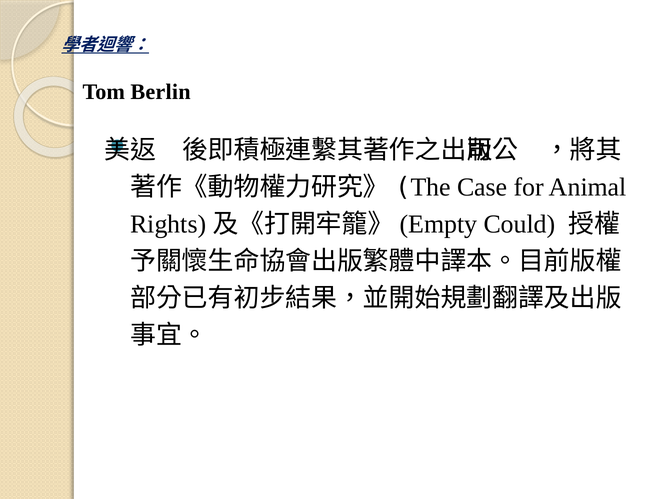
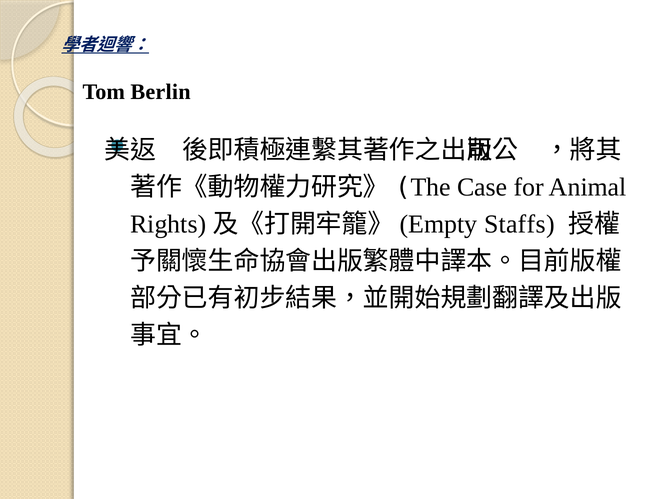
Could: Could -> Staffs (519, 224)
